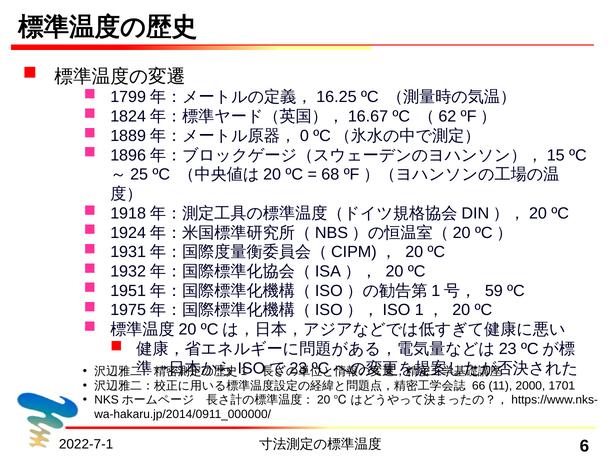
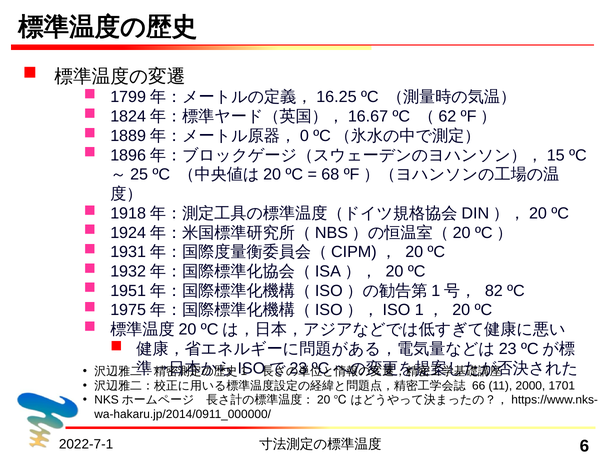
59: 59 -> 82 (494, 291)
